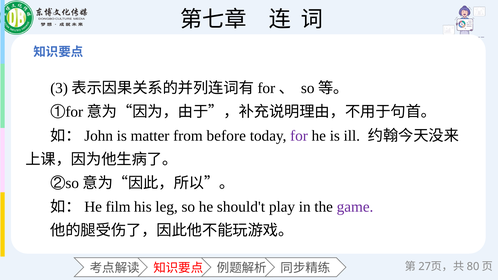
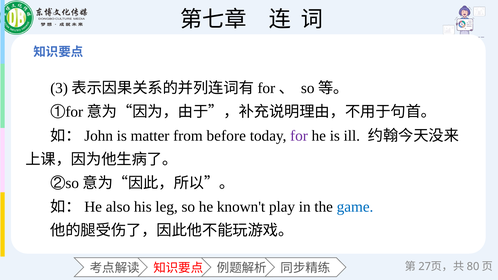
film: film -> also (118, 207)
should't: should't -> known't (241, 207)
game colour: purple -> blue (355, 207)
